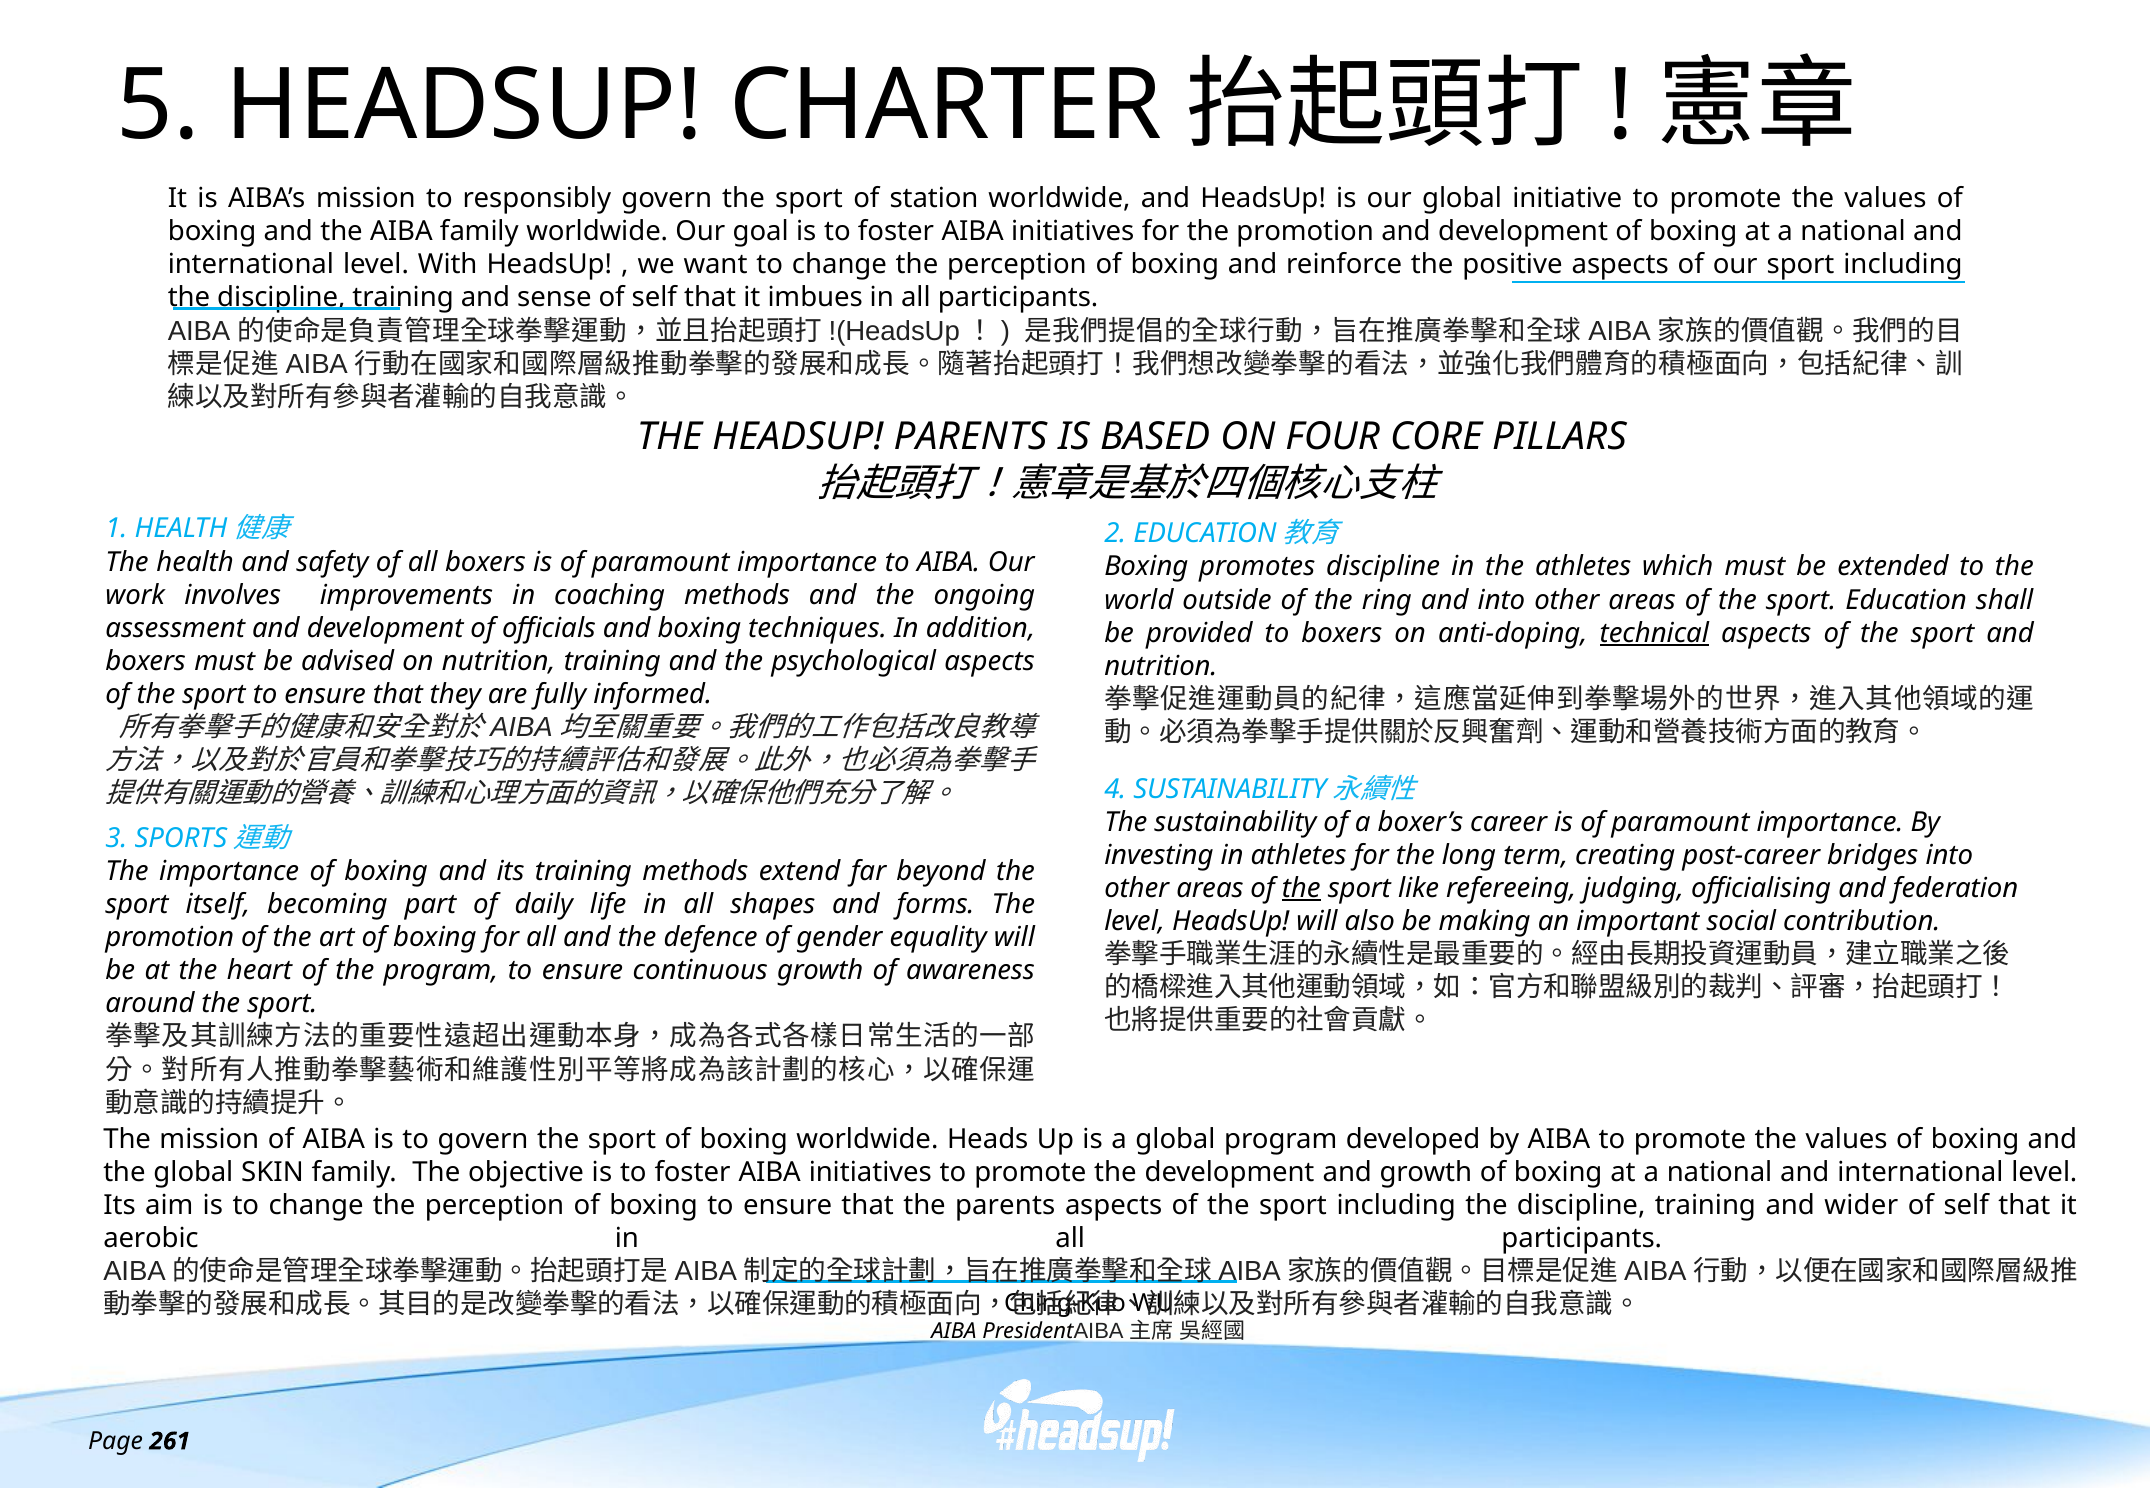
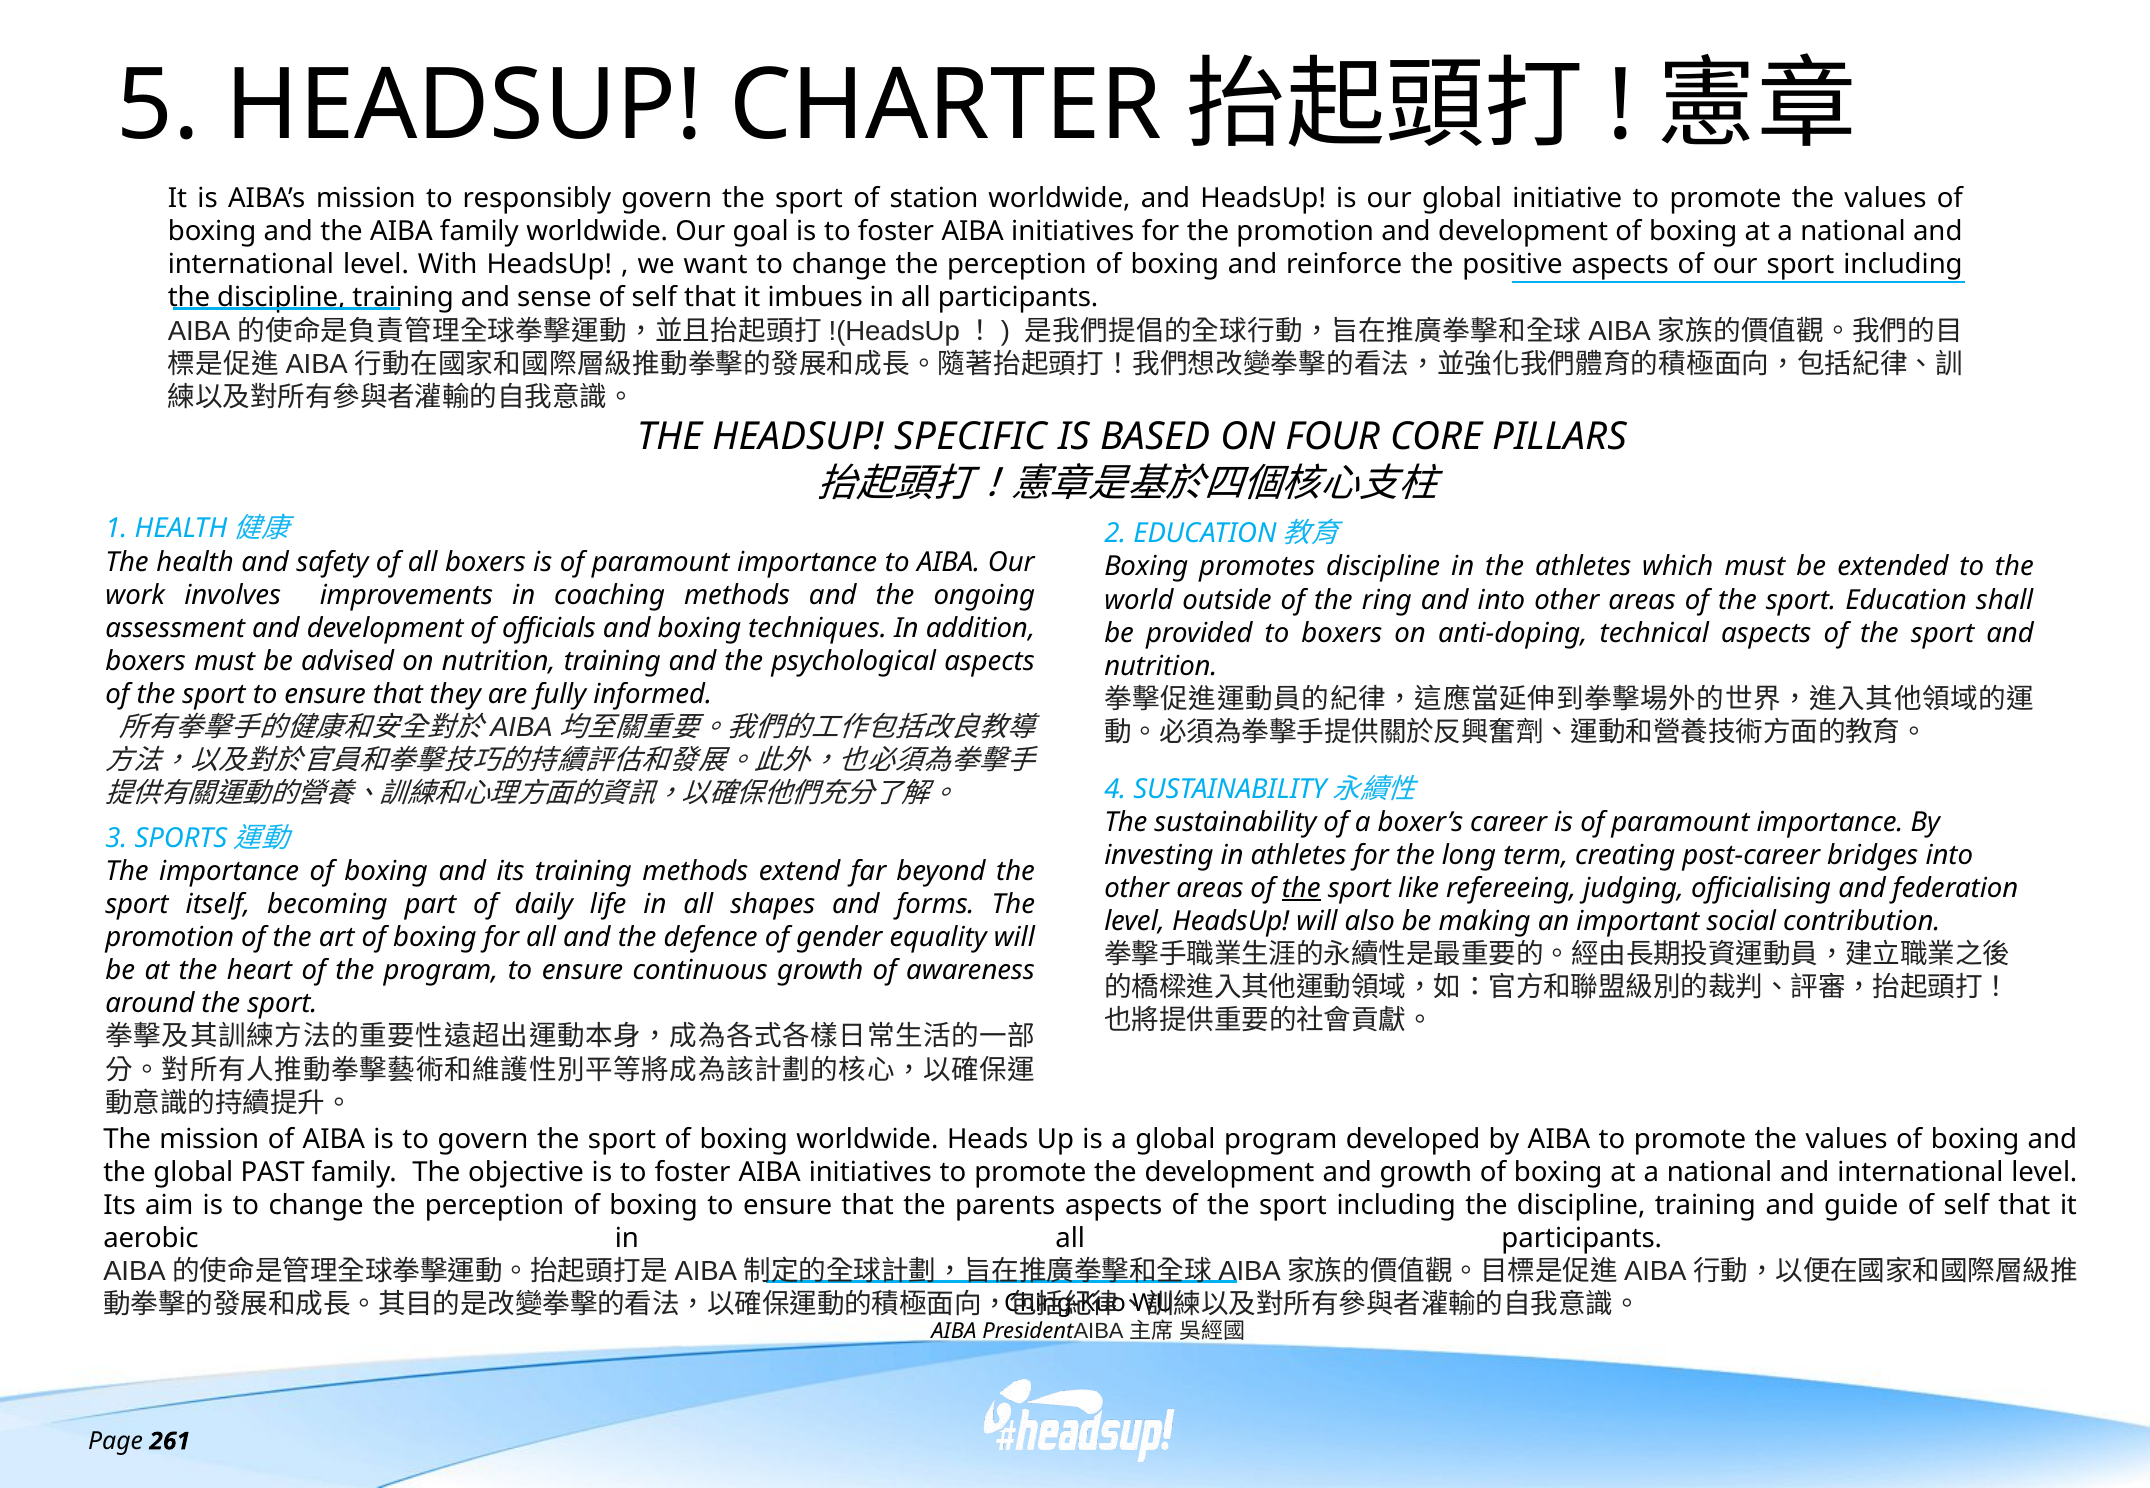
HEADSUP PARENTS: PARENTS -> SPECIFIC (971, 437)
technical underline: present -> none (1654, 633)
SKIN: SKIN -> PAST (273, 1173)
wider: wider -> guide (1861, 1206)
